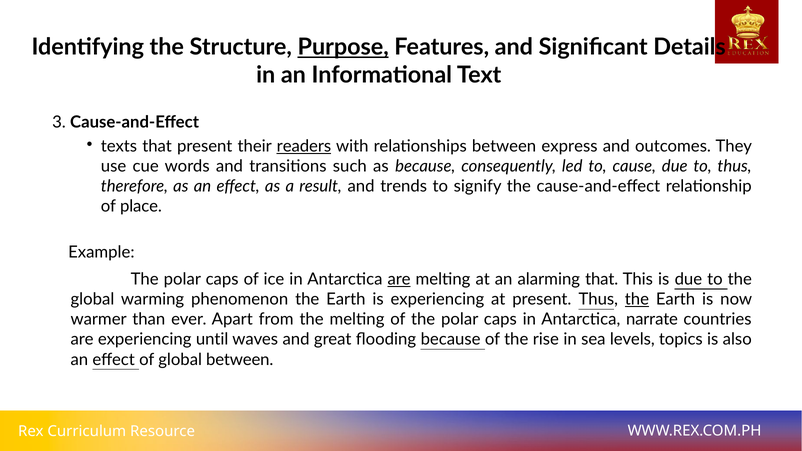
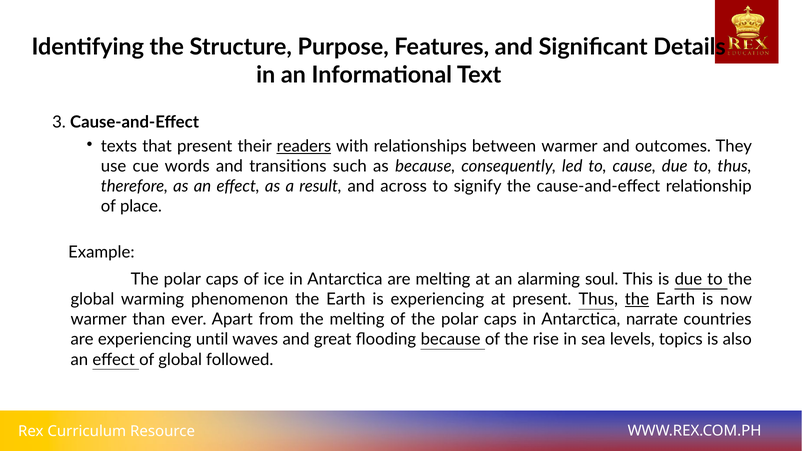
Purpose underline: present -> none (343, 47)
between express: express -> warmer (569, 146)
trends: trends -> across (404, 186)
are underline: present -> none (399, 279)
alarming that: that -> soul (602, 279)
global between: between -> followed (240, 360)
